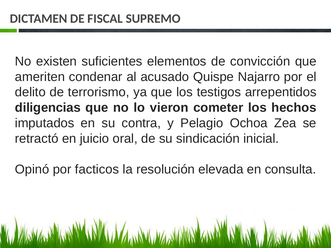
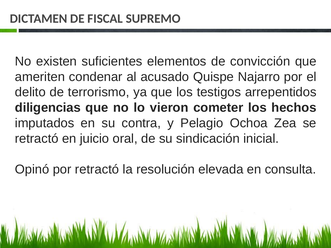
por facticos: facticos -> retractó (97, 170)
